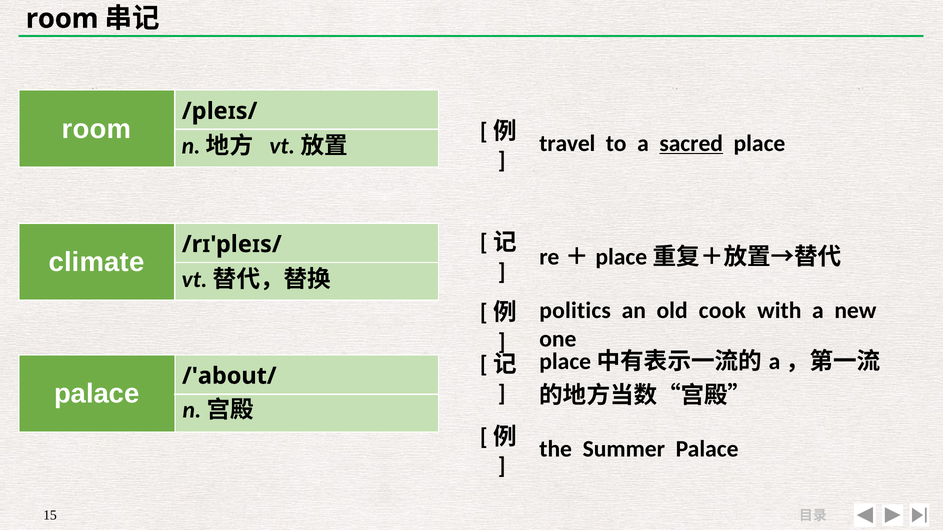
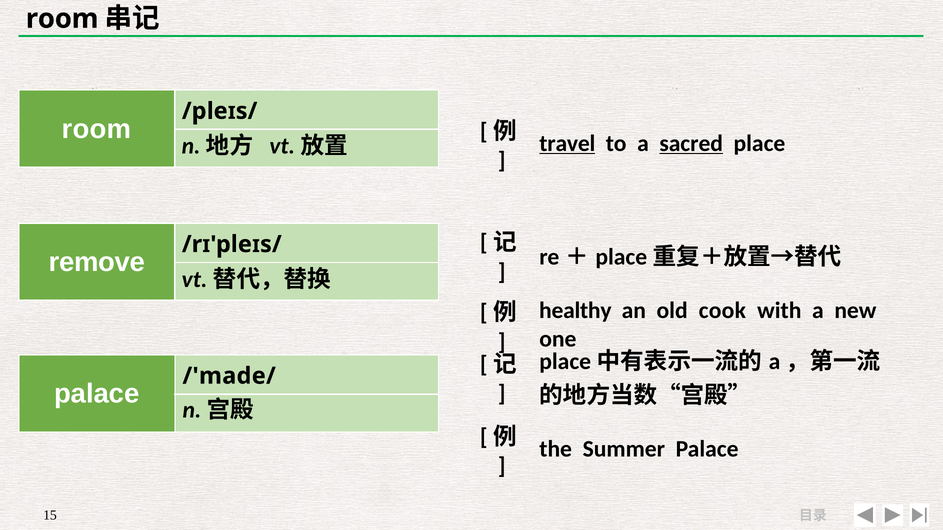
travel underline: none -> present (567, 144)
climate: climate -> remove (97, 263)
politics: politics -> healthy (575, 311)
/'about/: /'about/ -> /'made/ (229, 376)
